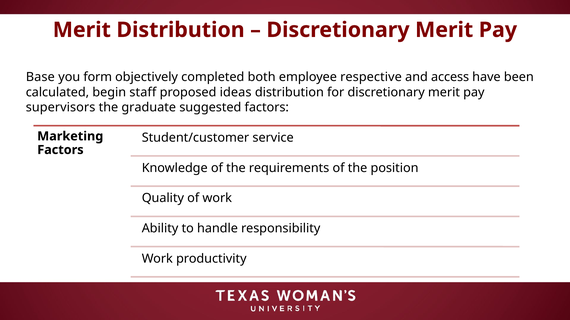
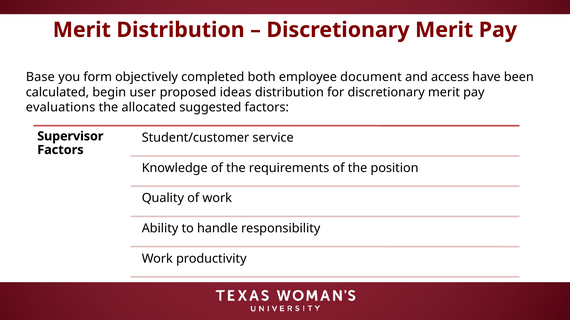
respective: respective -> document (371, 77)
staff: staff -> user (143, 92)
supervisors: supervisors -> evaluations (61, 108)
graduate: graduate -> allocated (149, 108)
Marketing: Marketing -> Supervisor (70, 136)
